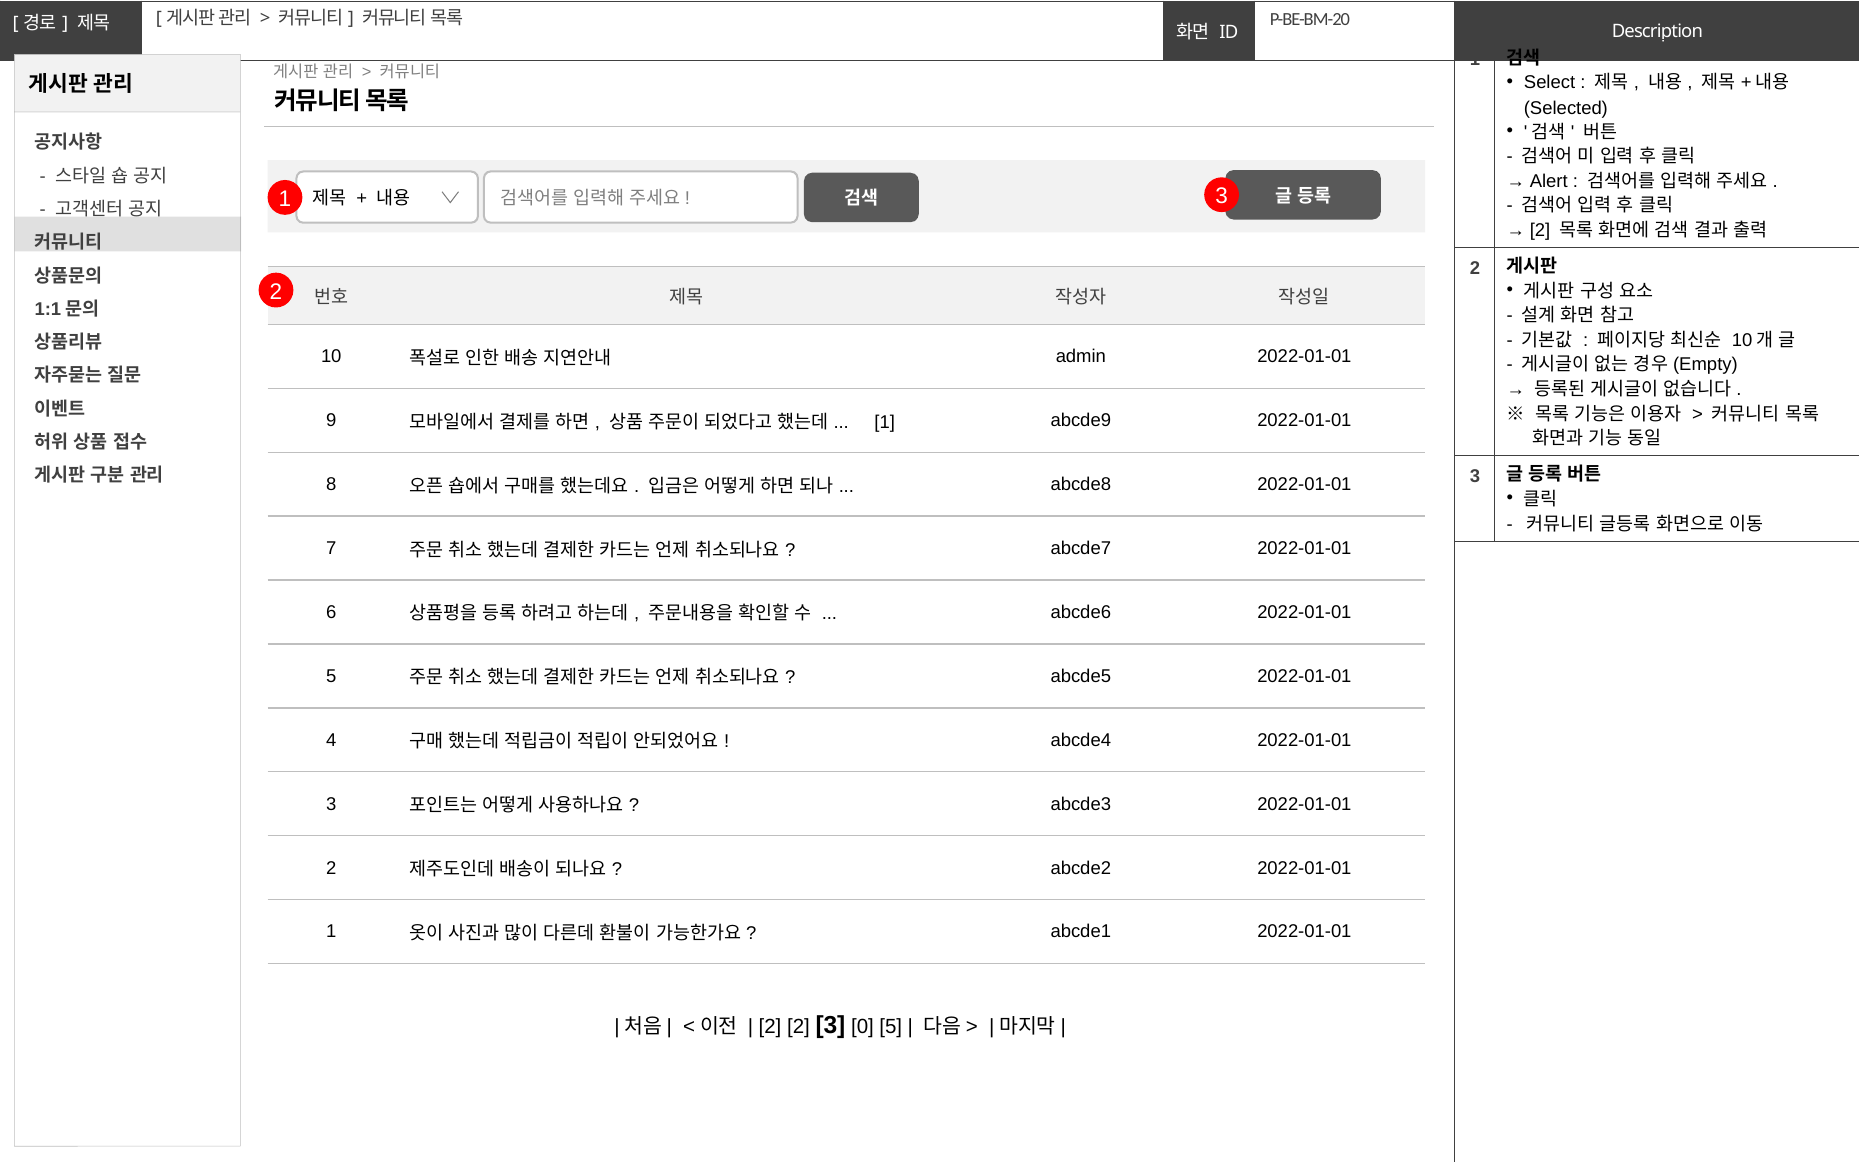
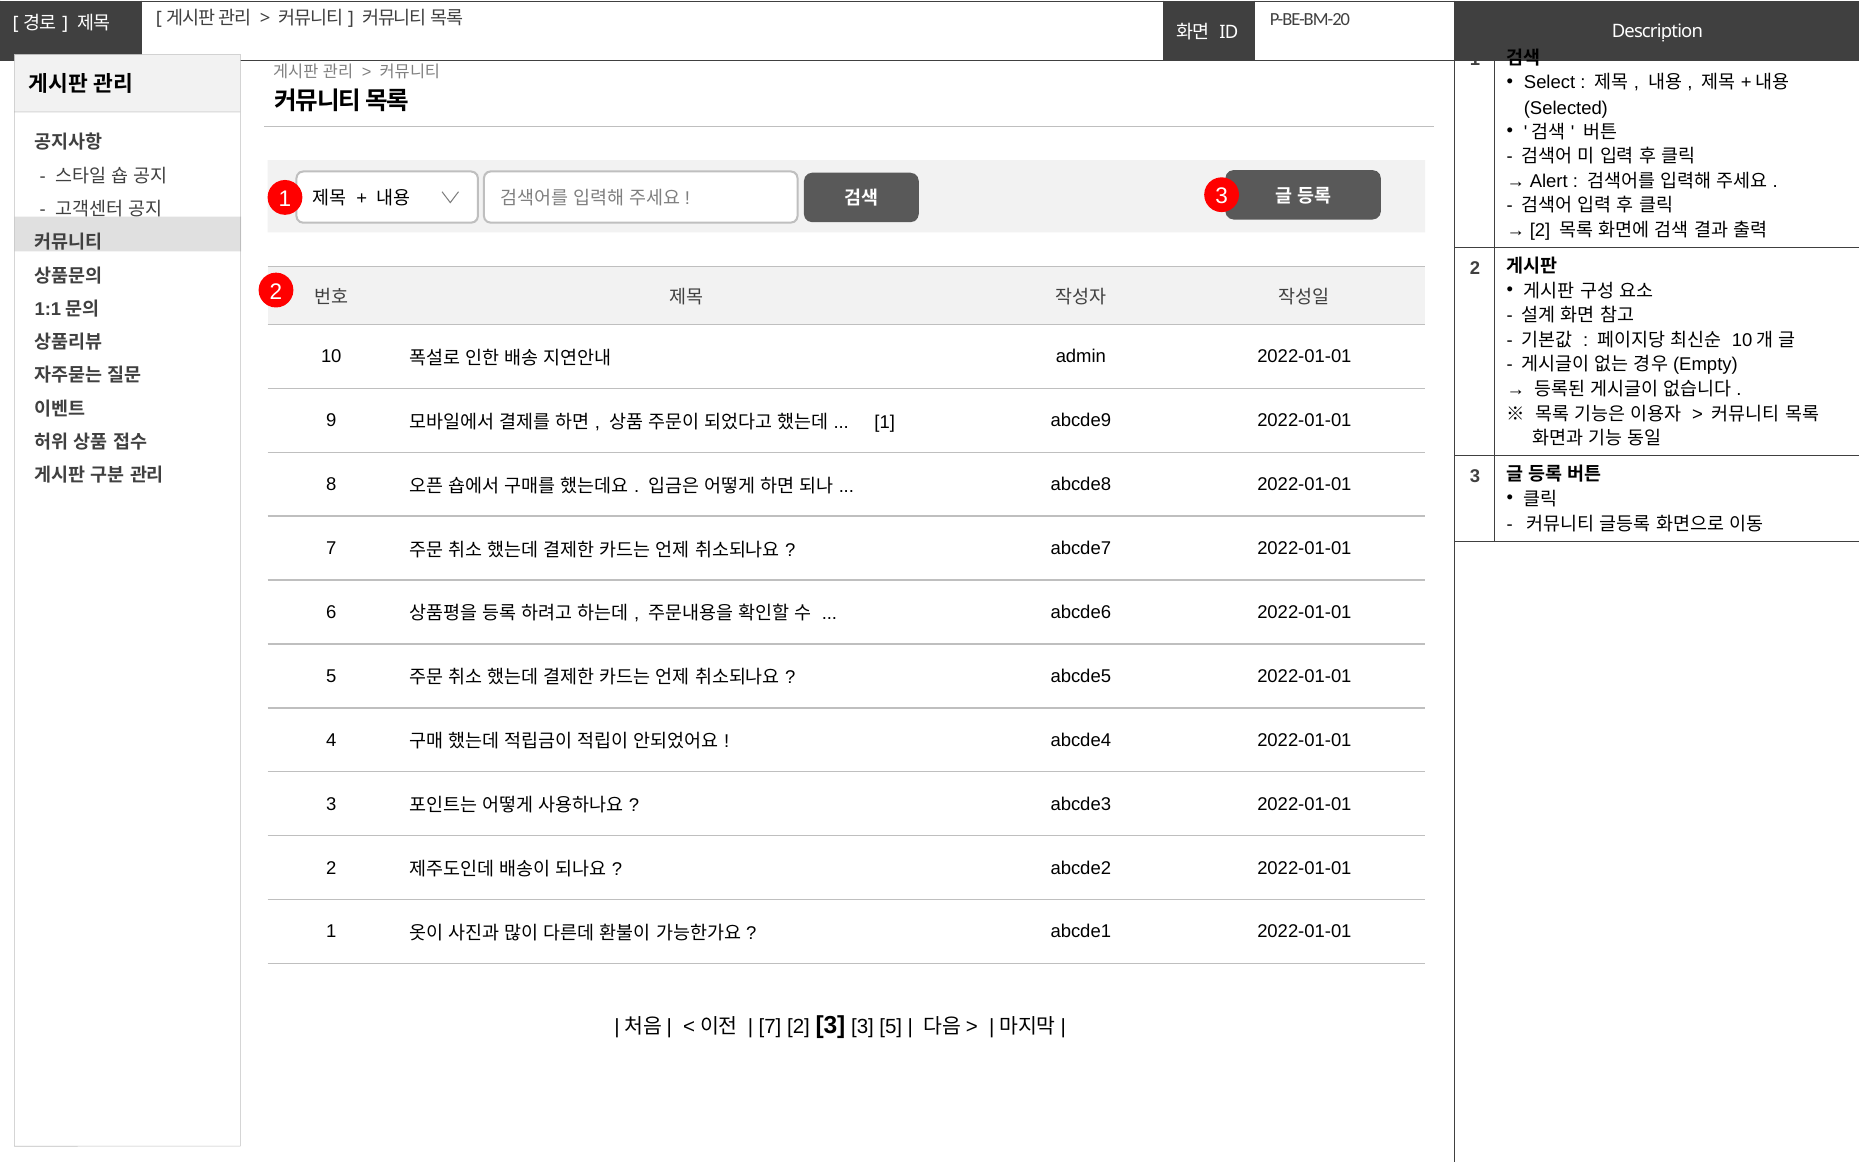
2: 2 -> 7 (770, 1027)
3 0: 0 -> 3 (863, 1027)
